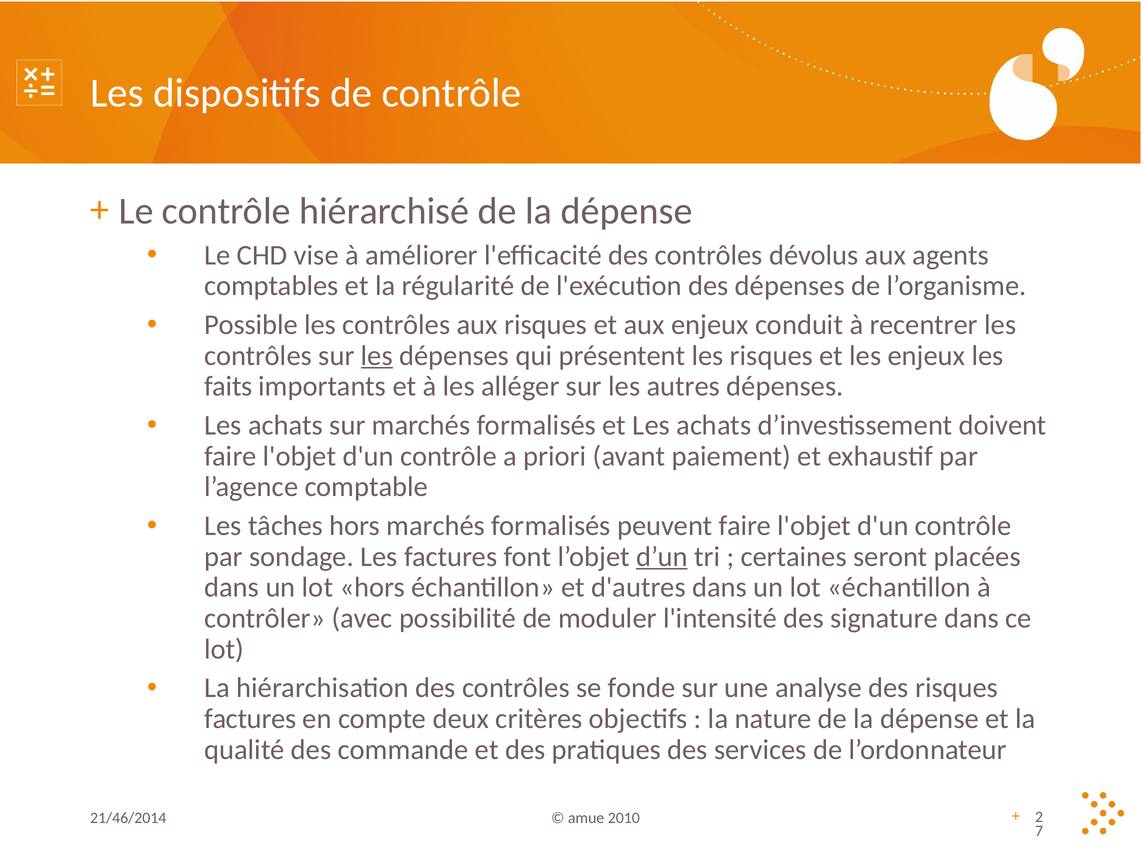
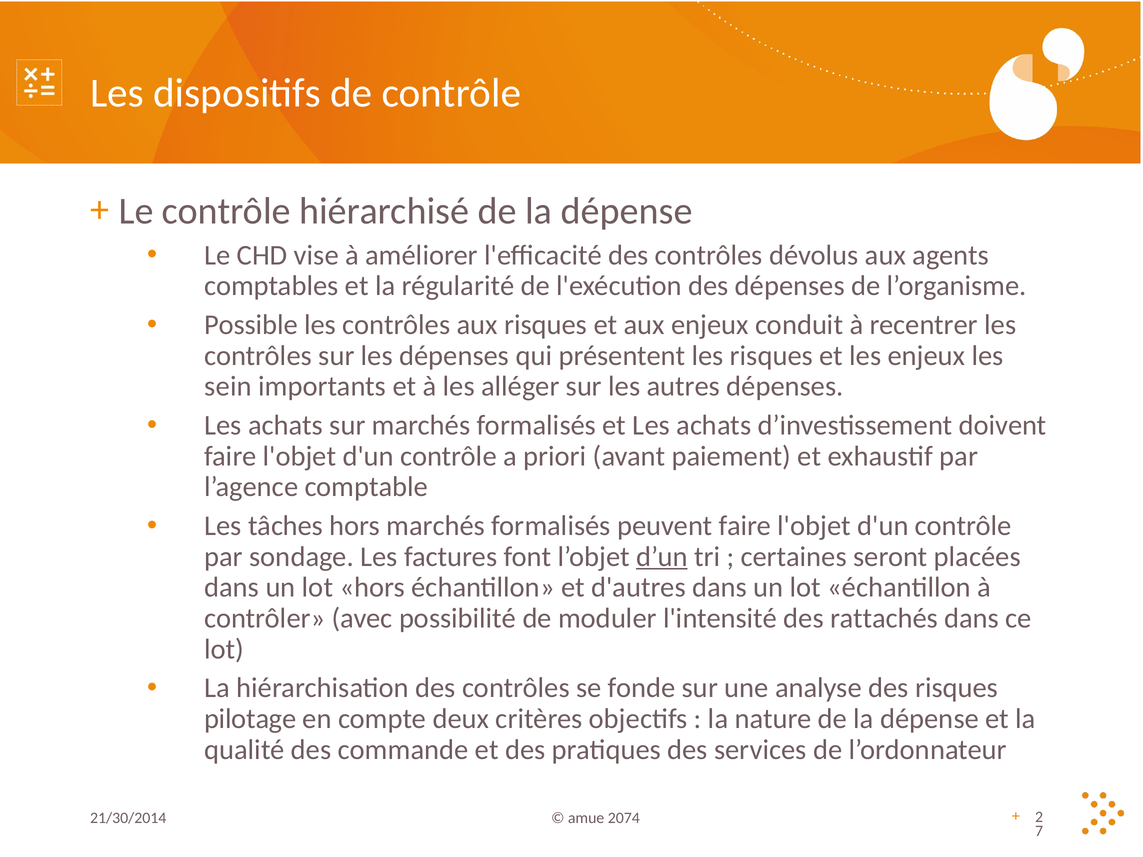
les underline: present -> none (377, 356)
faits: faits -> sein (228, 387)
signature: signature -> rattachés (884, 618)
factures: factures -> pilotage (250, 719)
21/46/2014: 21/46/2014 -> 21/30/2014 (128, 818)
2010: 2010 -> 2074 (624, 818)
